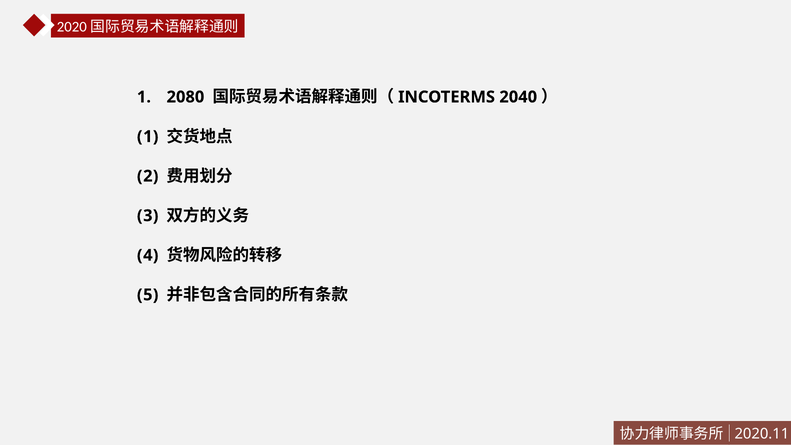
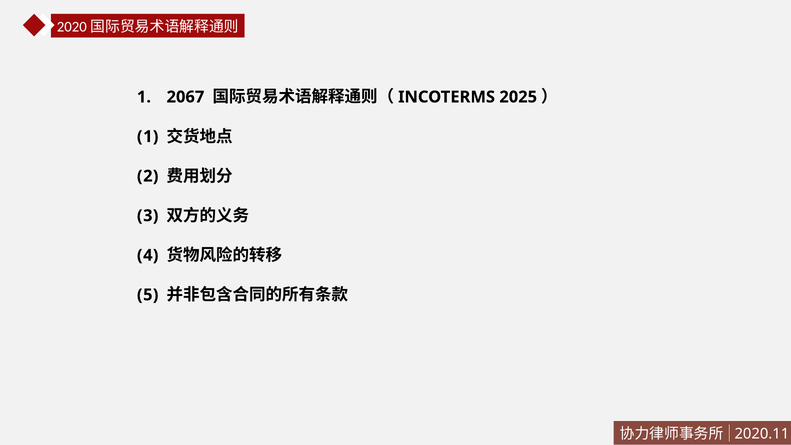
2080: 2080 -> 2067 (185, 97)
2040: 2040 -> 2025 (518, 97)
